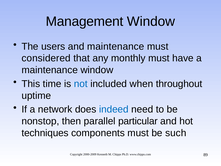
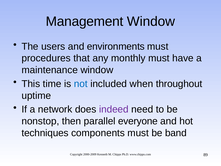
and maintenance: maintenance -> environments (116, 46)
considered: considered -> procedures (46, 58)
indeed colour: blue -> purple (114, 109)
particular: particular -> everyone (138, 121)
such: such -> band (176, 133)
